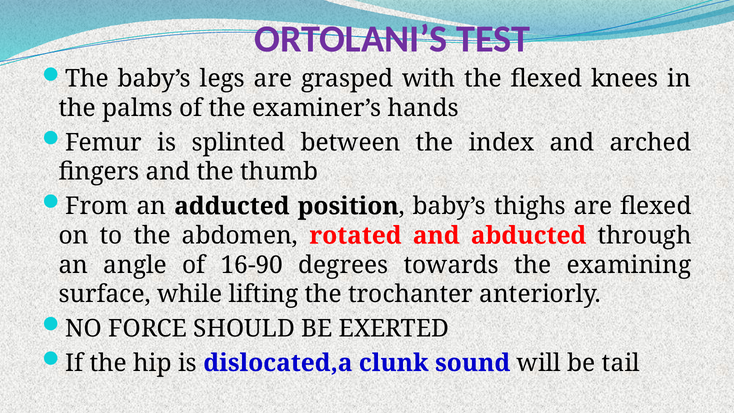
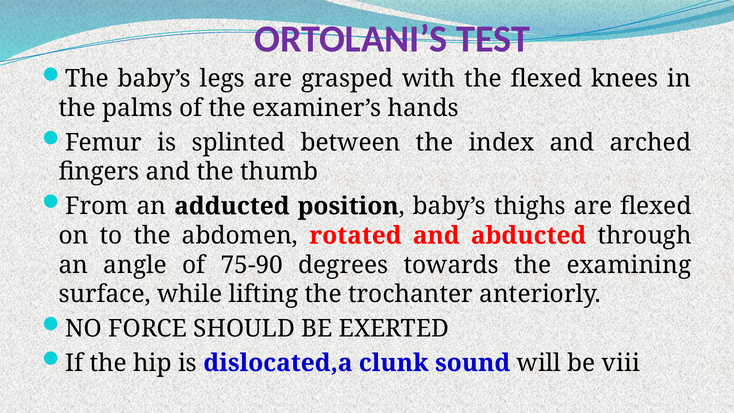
16-90: 16-90 -> 75-90 (252, 265)
tail: tail -> viii (621, 363)
